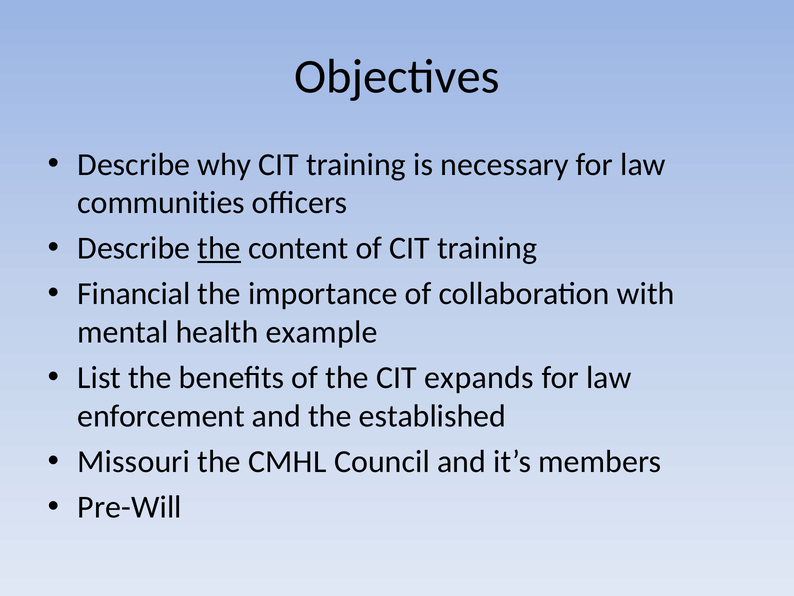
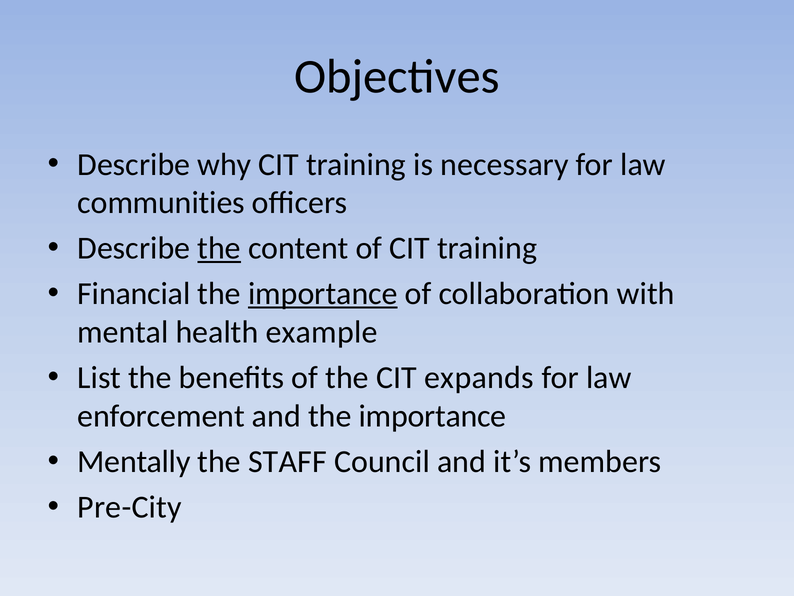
importance underline: none -> present (323, 294)
and the established: established -> importance (433, 416)
Missouri: Missouri -> Mentally (134, 461)
CMHL: CMHL -> STAFF (287, 461)
Pre-Will: Pre-Will -> Pre-City (130, 507)
